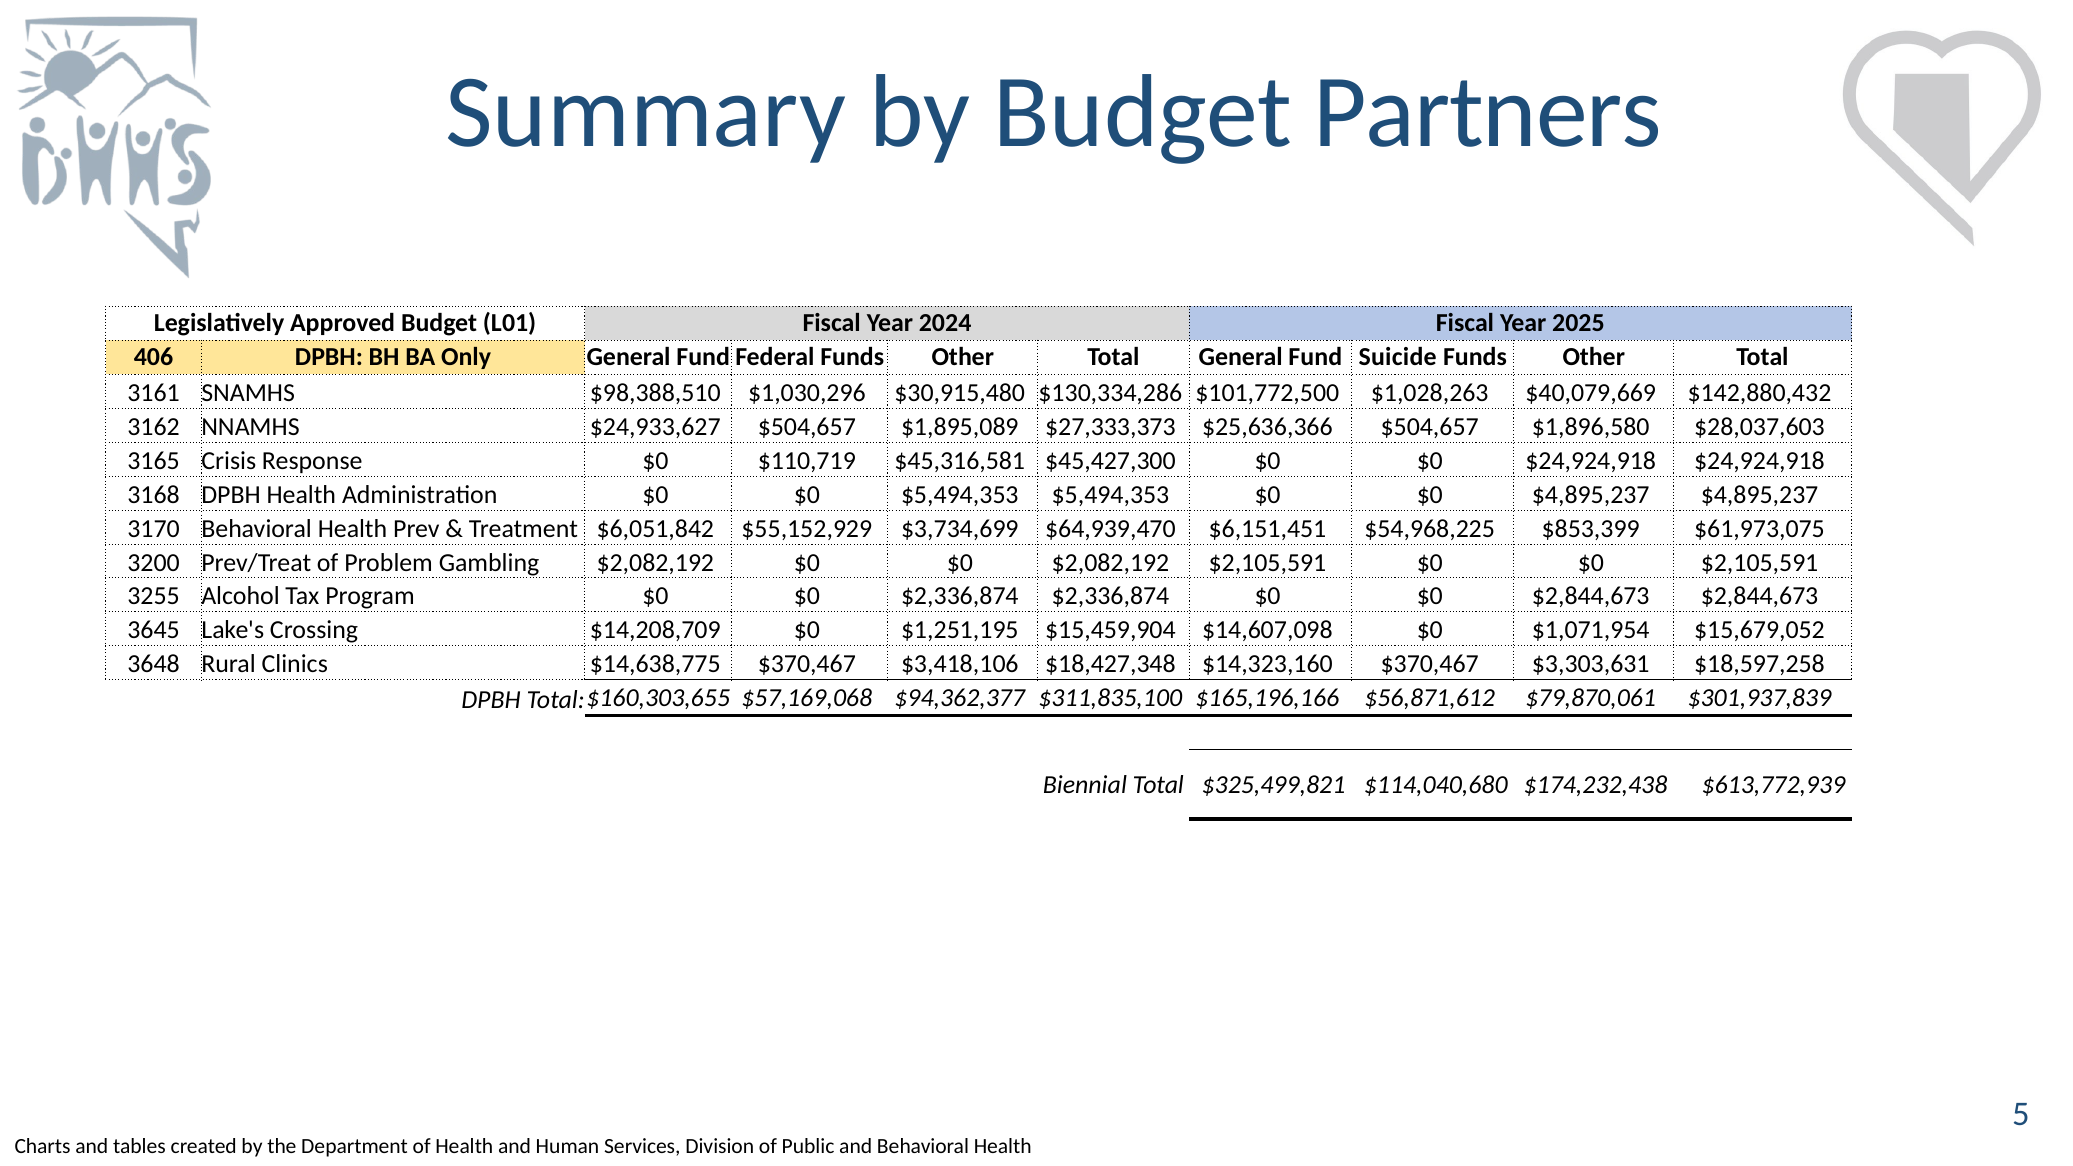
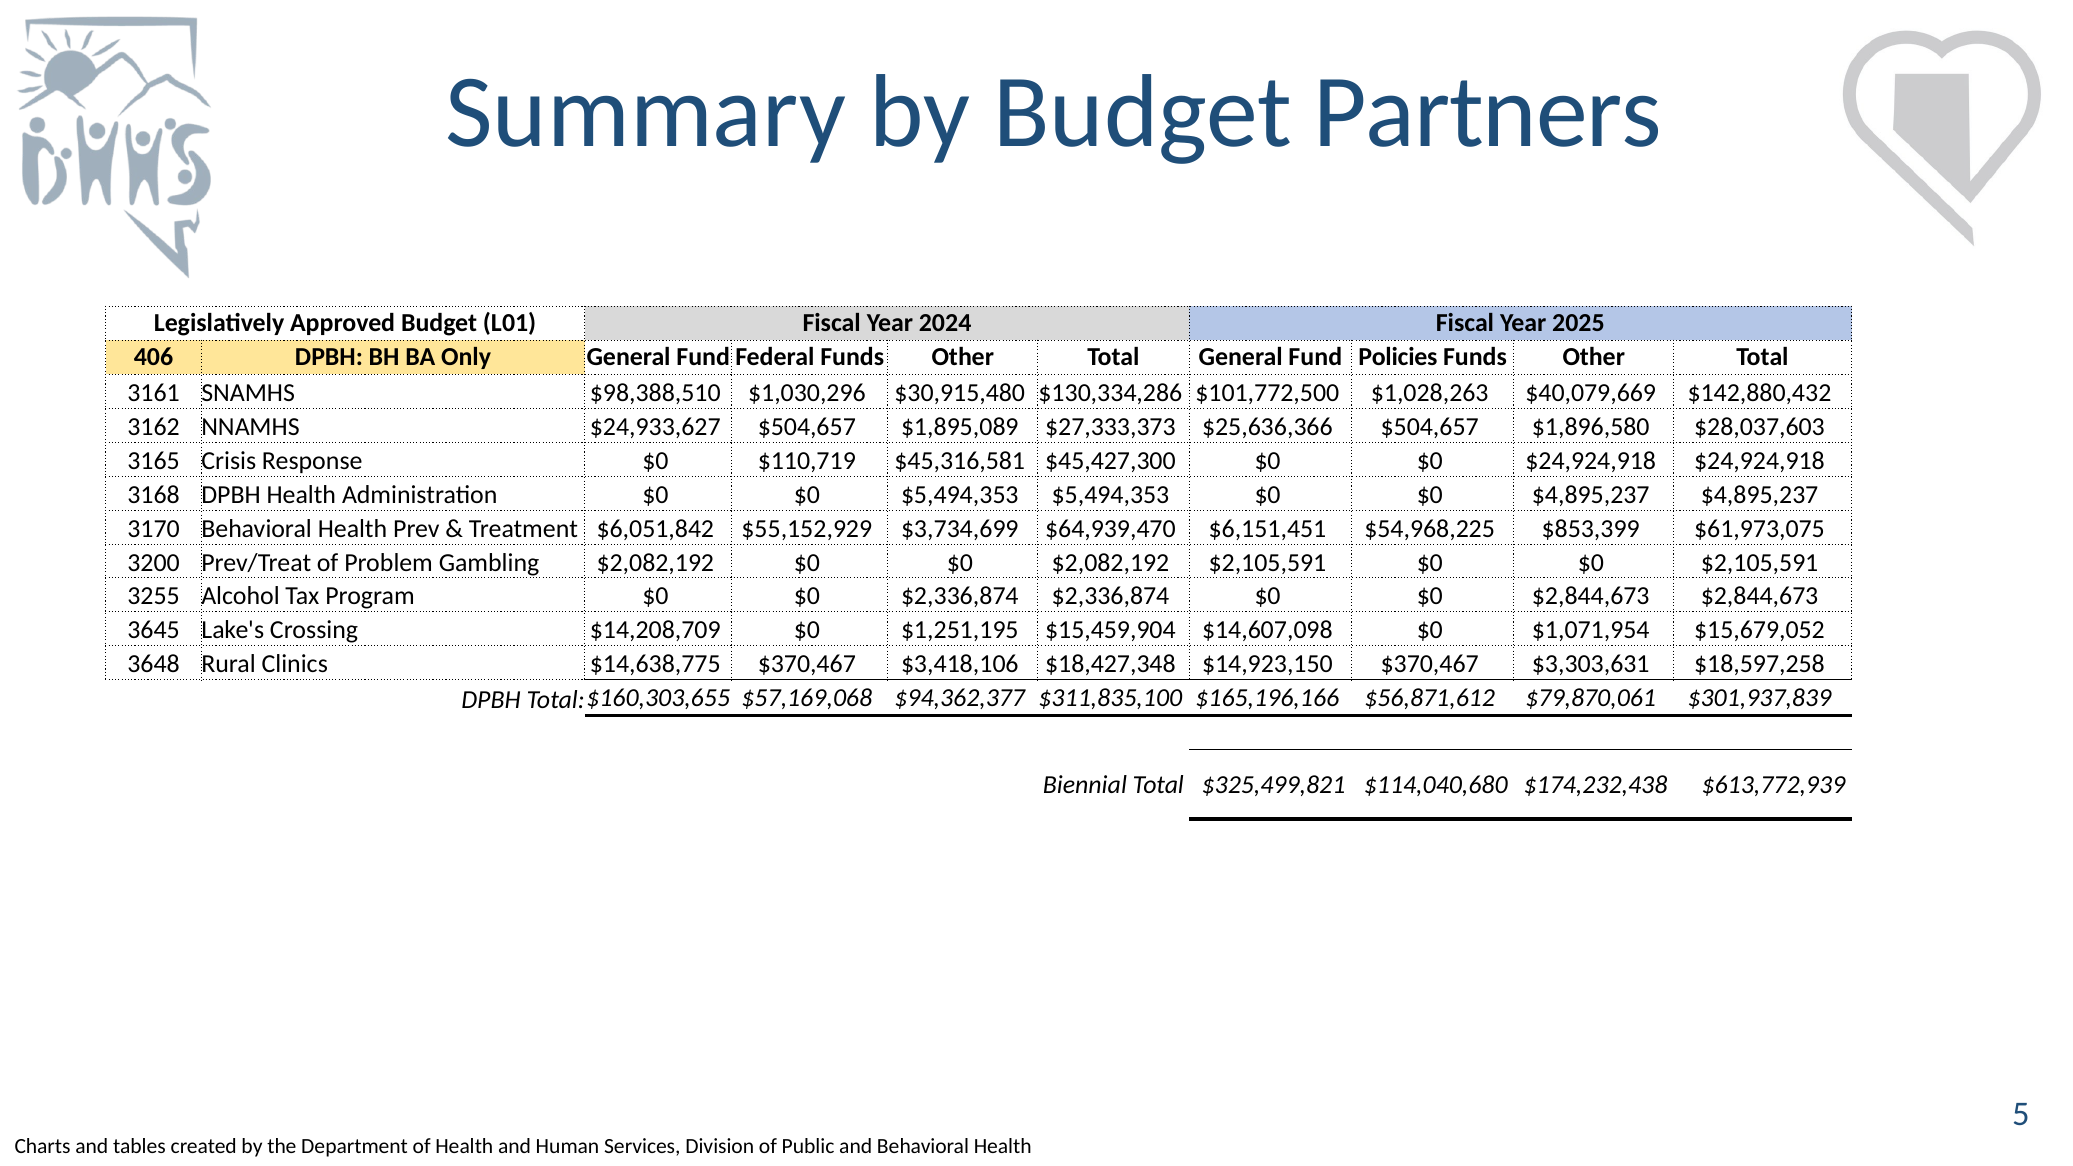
Suicide: Suicide -> Policies (1398, 357)
$14,323,160: $14,323,160 -> $14,923,150 (1267, 664)
